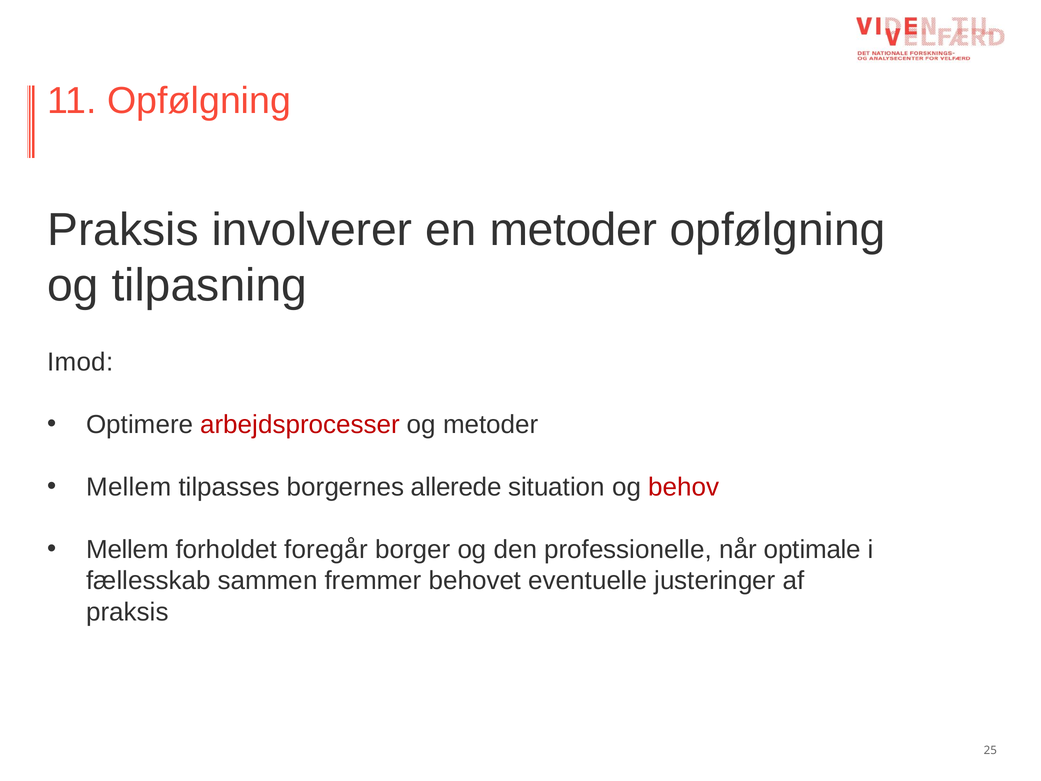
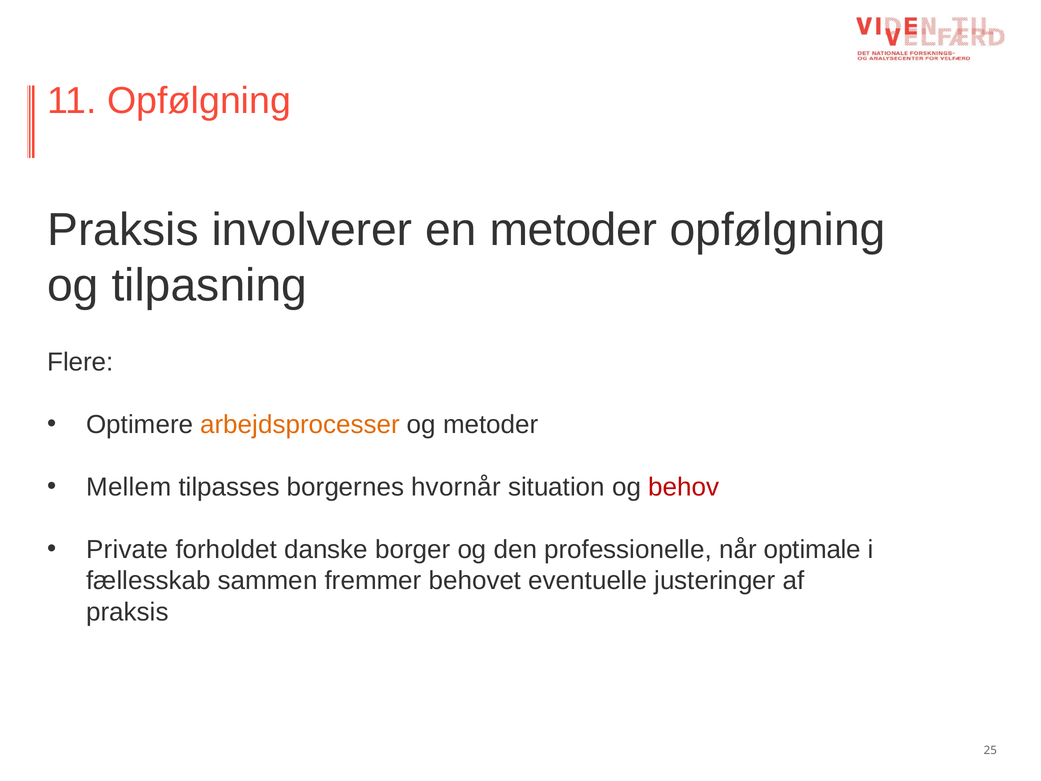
Imod: Imod -> Flere (80, 362)
arbejdsprocesser colour: red -> orange (300, 424)
allerede: allerede -> hvornår (456, 487)
Mellem: Mellem -> Private (127, 549)
foregår: foregår -> danske (326, 549)
